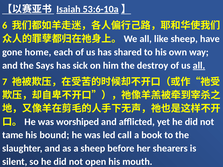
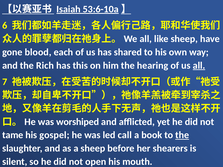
home: home -> blood (38, 52)
Says: Says -> Rich (45, 66)
sick: sick -> this (80, 66)
destroy: destroy -> hearing (153, 66)
bound: bound -> gospel (54, 135)
the underline: none -> present (182, 135)
